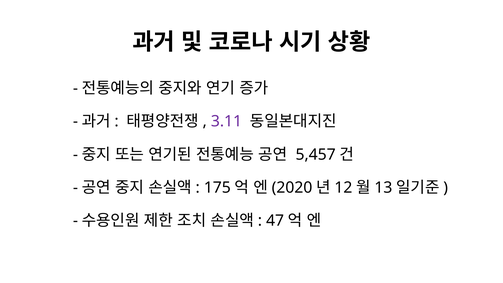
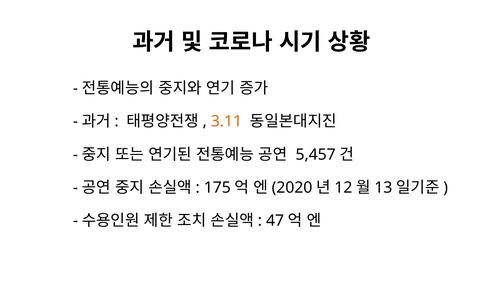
3.11 colour: purple -> orange (226, 121)
